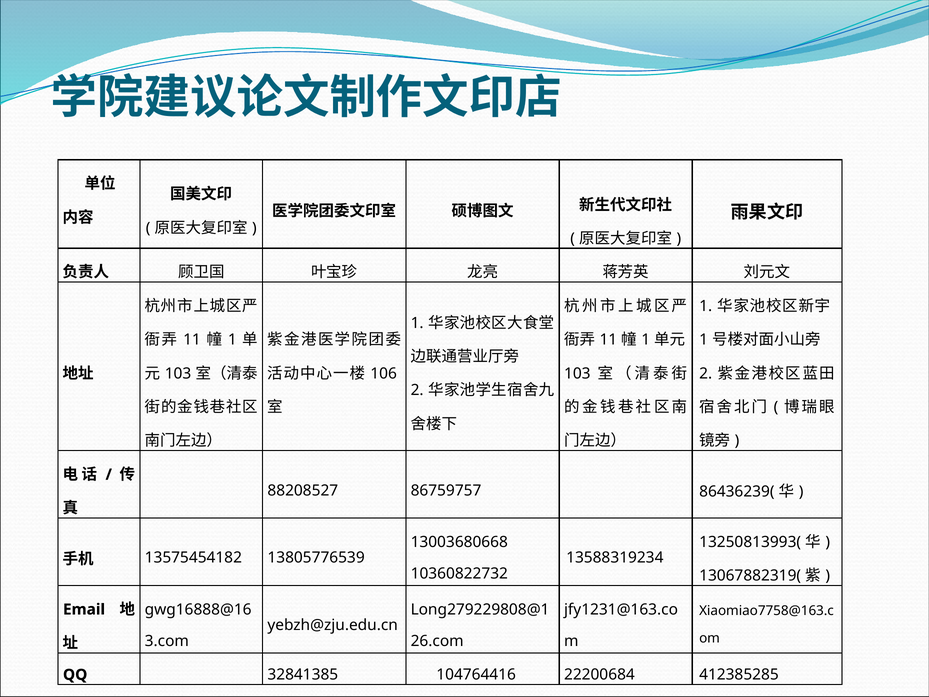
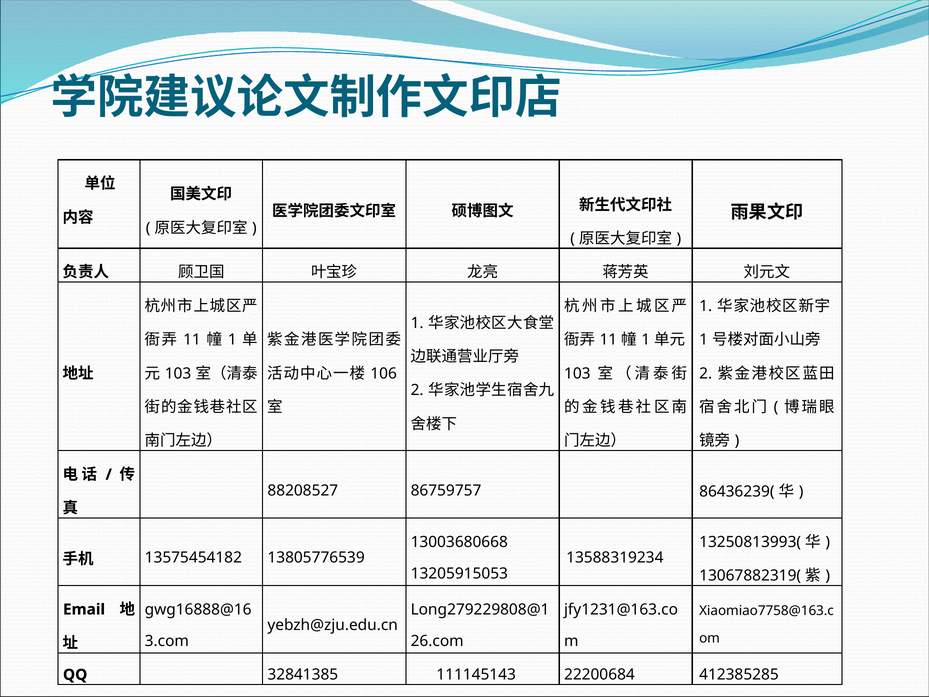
10360822732: 10360822732 -> 13205915053 (459, 573)
104764416: 104764416 -> 111145143 (476, 675)
